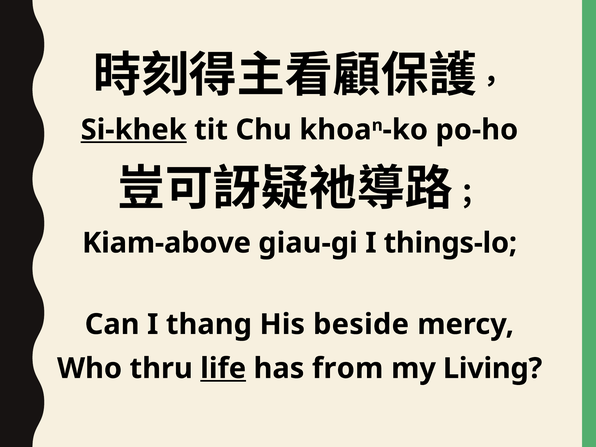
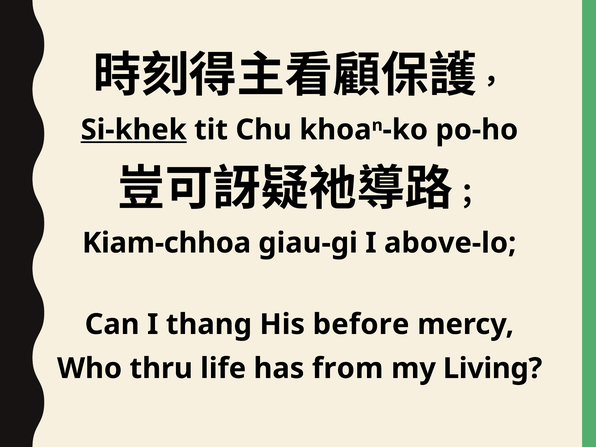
Kiam-above: Kiam-above -> Kiam-chhoa (167, 243)
things-lo: things-lo -> above-lo (450, 243)
beside: beside -> before (361, 324)
life underline: present -> none (223, 368)
